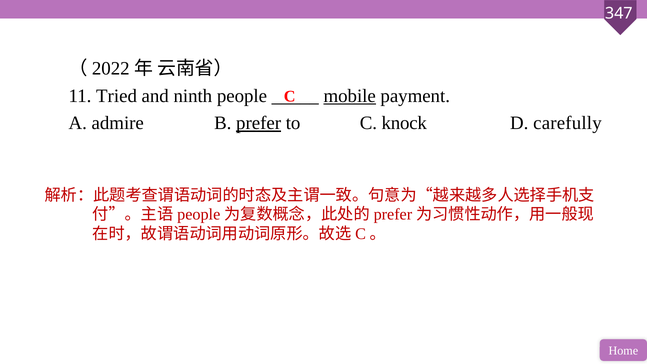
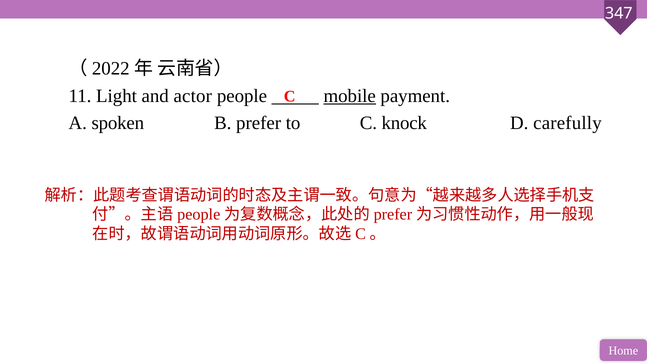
Tried: Tried -> Light (117, 96)
ninth: ninth -> actor (193, 96)
admire: admire -> spoken (118, 123)
prefer underline: present -> none (259, 123)
